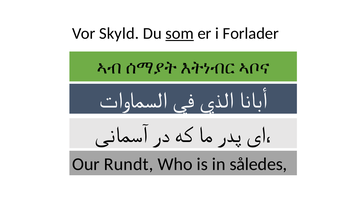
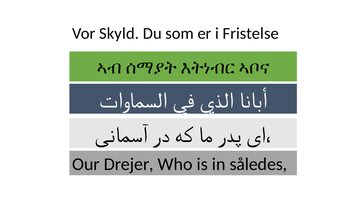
som underline: present -> none (180, 34)
Forlader: Forlader -> Fristelse (251, 34)
Rundt: Rundt -> Drejer (129, 165)
